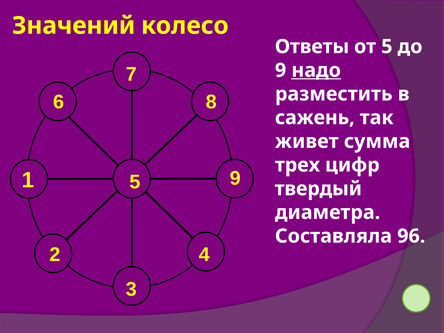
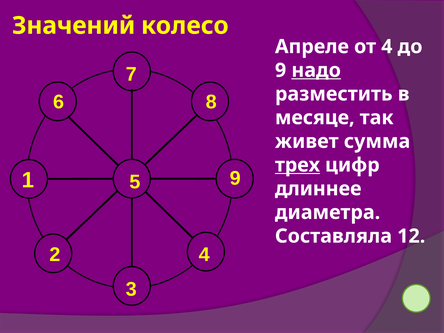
Ответы: Ответы -> Апреле (312, 47)
от 5: 5 -> 4 (387, 47)
сажень: сажень -> месяце (315, 118)
трех underline: none -> present (297, 165)
твердый: твердый -> длиннее (318, 189)
96: 96 -> 12 (411, 236)
